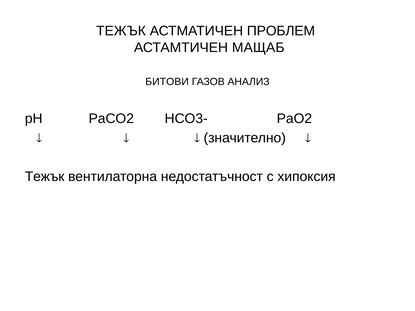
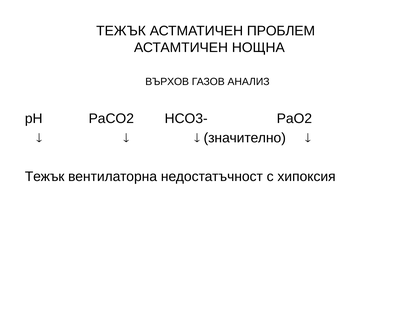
МАЩАБ: МАЩАБ -> НОЩНА (258, 48)
БИТОВИ: БИТОВИ -> ВЪРХОВ (167, 82)
